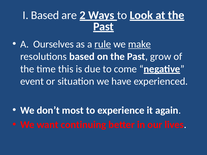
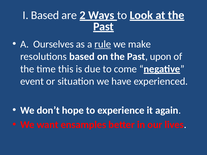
make underline: present -> none (140, 44)
grow: grow -> upon (161, 57)
most: most -> hope (73, 110)
continuing: continuing -> ensamples (84, 125)
